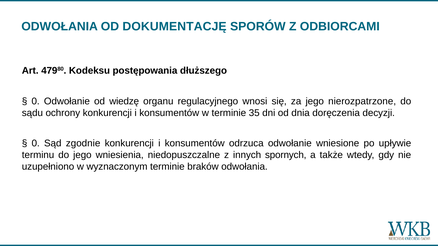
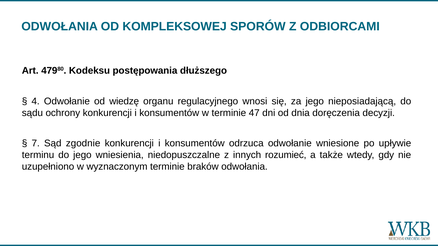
DOKUMENTACJĘ: DOKUMENTACJĘ -> KOMPLEKSOWEJ (175, 26)
0: 0 -> 4 (36, 101)
nierozpatrzone: nierozpatrzone -> nieposiadającą (362, 101)
35: 35 -> 47 (254, 113)
0: 0 -> 7 (36, 144)
spornych: spornych -> rozumieć (286, 155)
